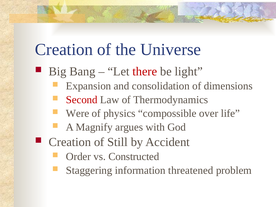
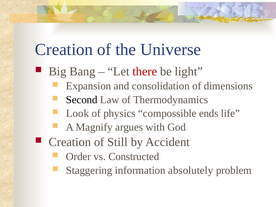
Second colour: red -> black (82, 100)
Were: Were -> Look (78, 113)
over: over -> ends (209, 113)
threatened: threatened -> absolutely (191, 170)
